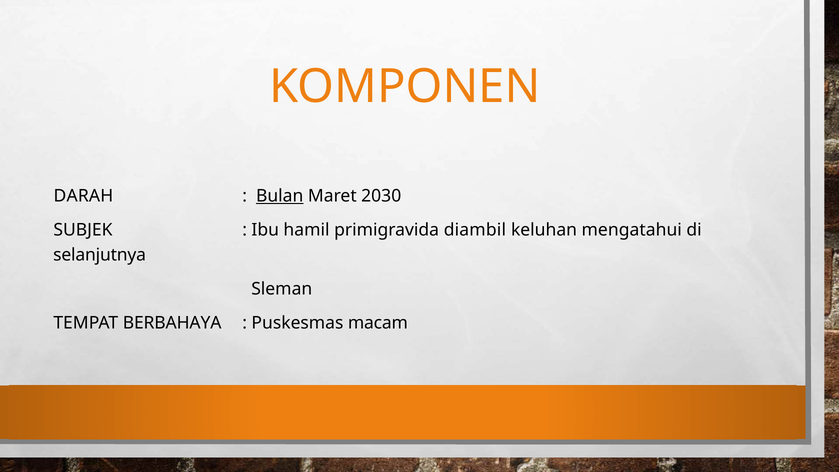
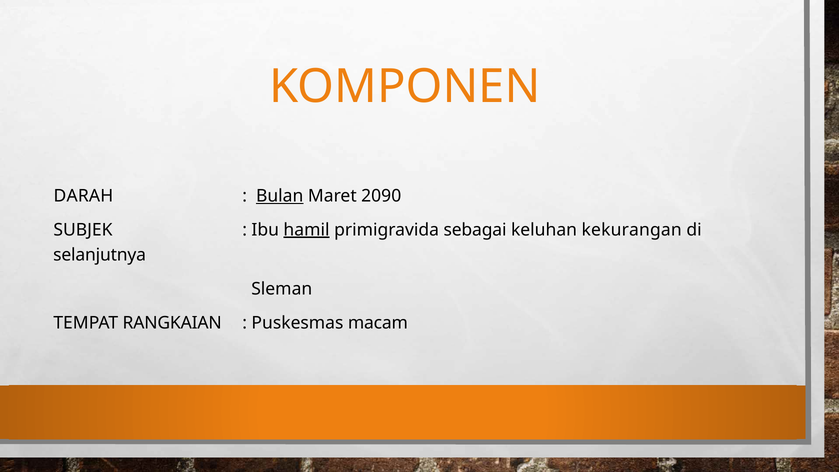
2030: 2030 -> 2090 (381, 196)
hamil underline: none -> present (307, 230)
diambil: diambil -> sebagai (475, 230)
mengatahui: mengatahui -> kekurangan (632, 230)
BERBAHAYA: BERBAHAYA -> RANGKAIAN (172, 323)
